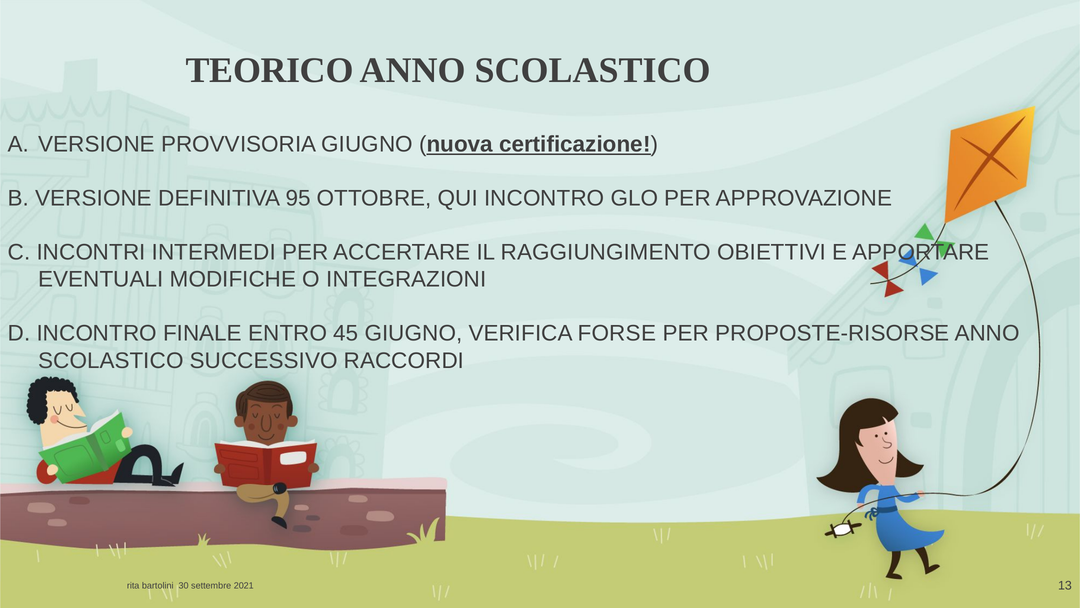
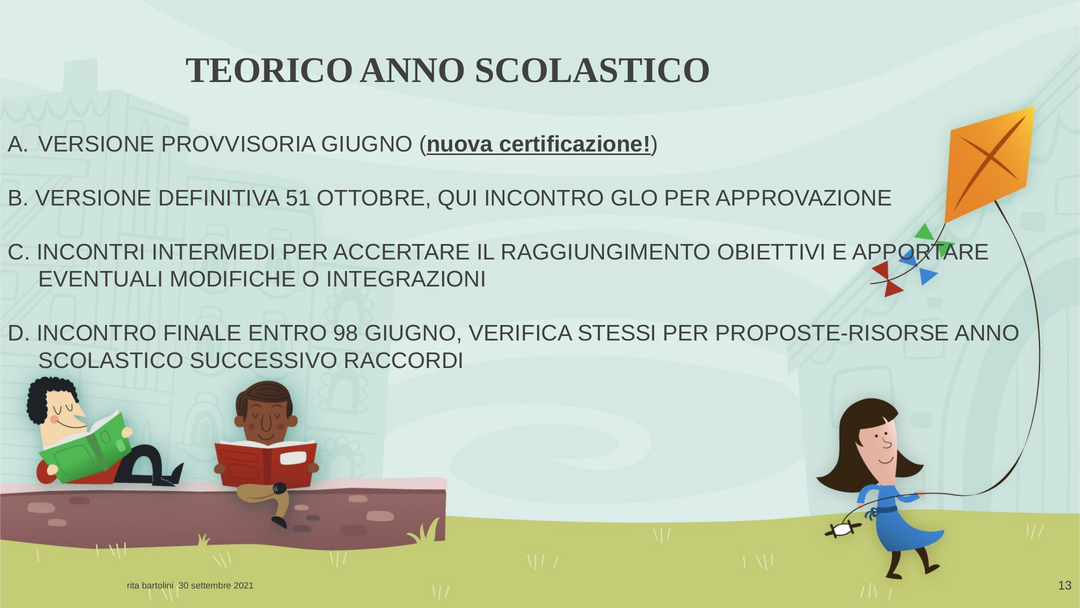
95: 95 -> 51 (298, 198)
45: 45 -> 98 (346, 333)
FORSE: FORSE -> STESSI (617, 333)
